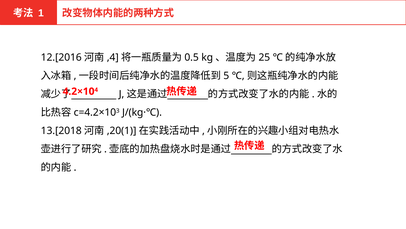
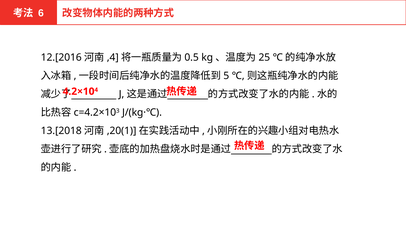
1: 1 -> 6 (41, 13)
